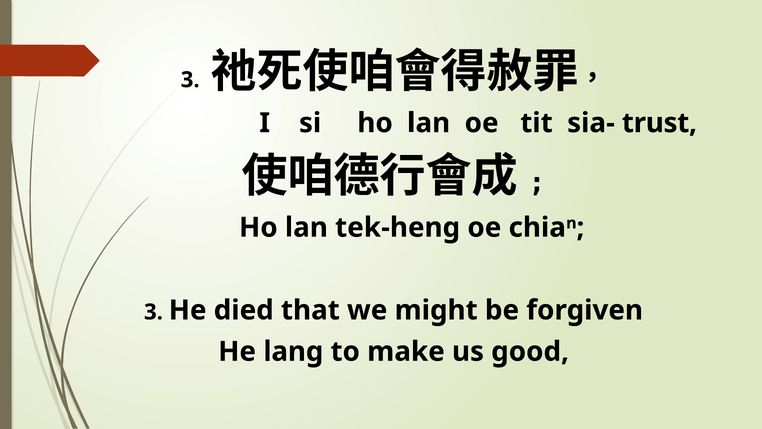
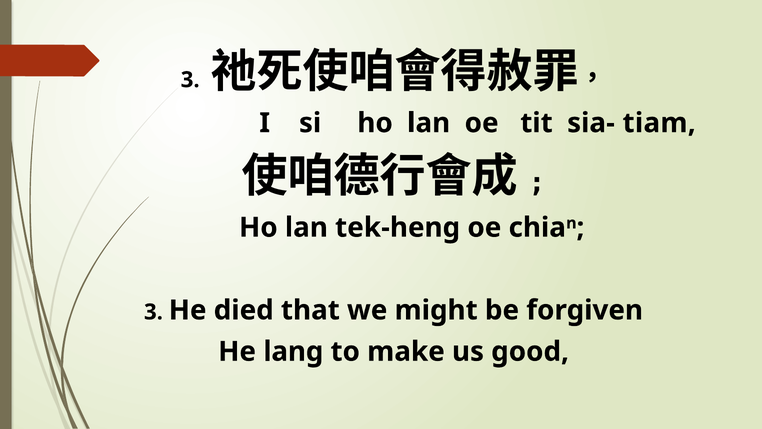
trust: trust -> tiam (659, 123)
